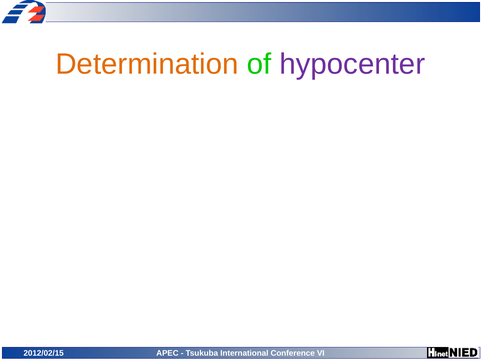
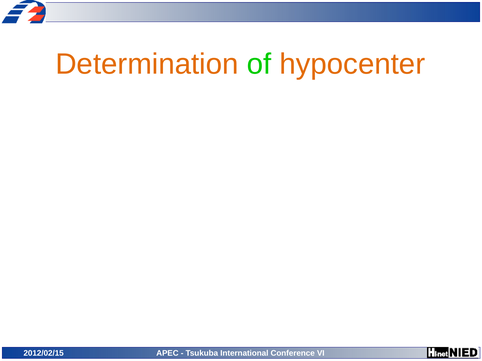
hypocenter colour: purple -> orange (352, 64)
